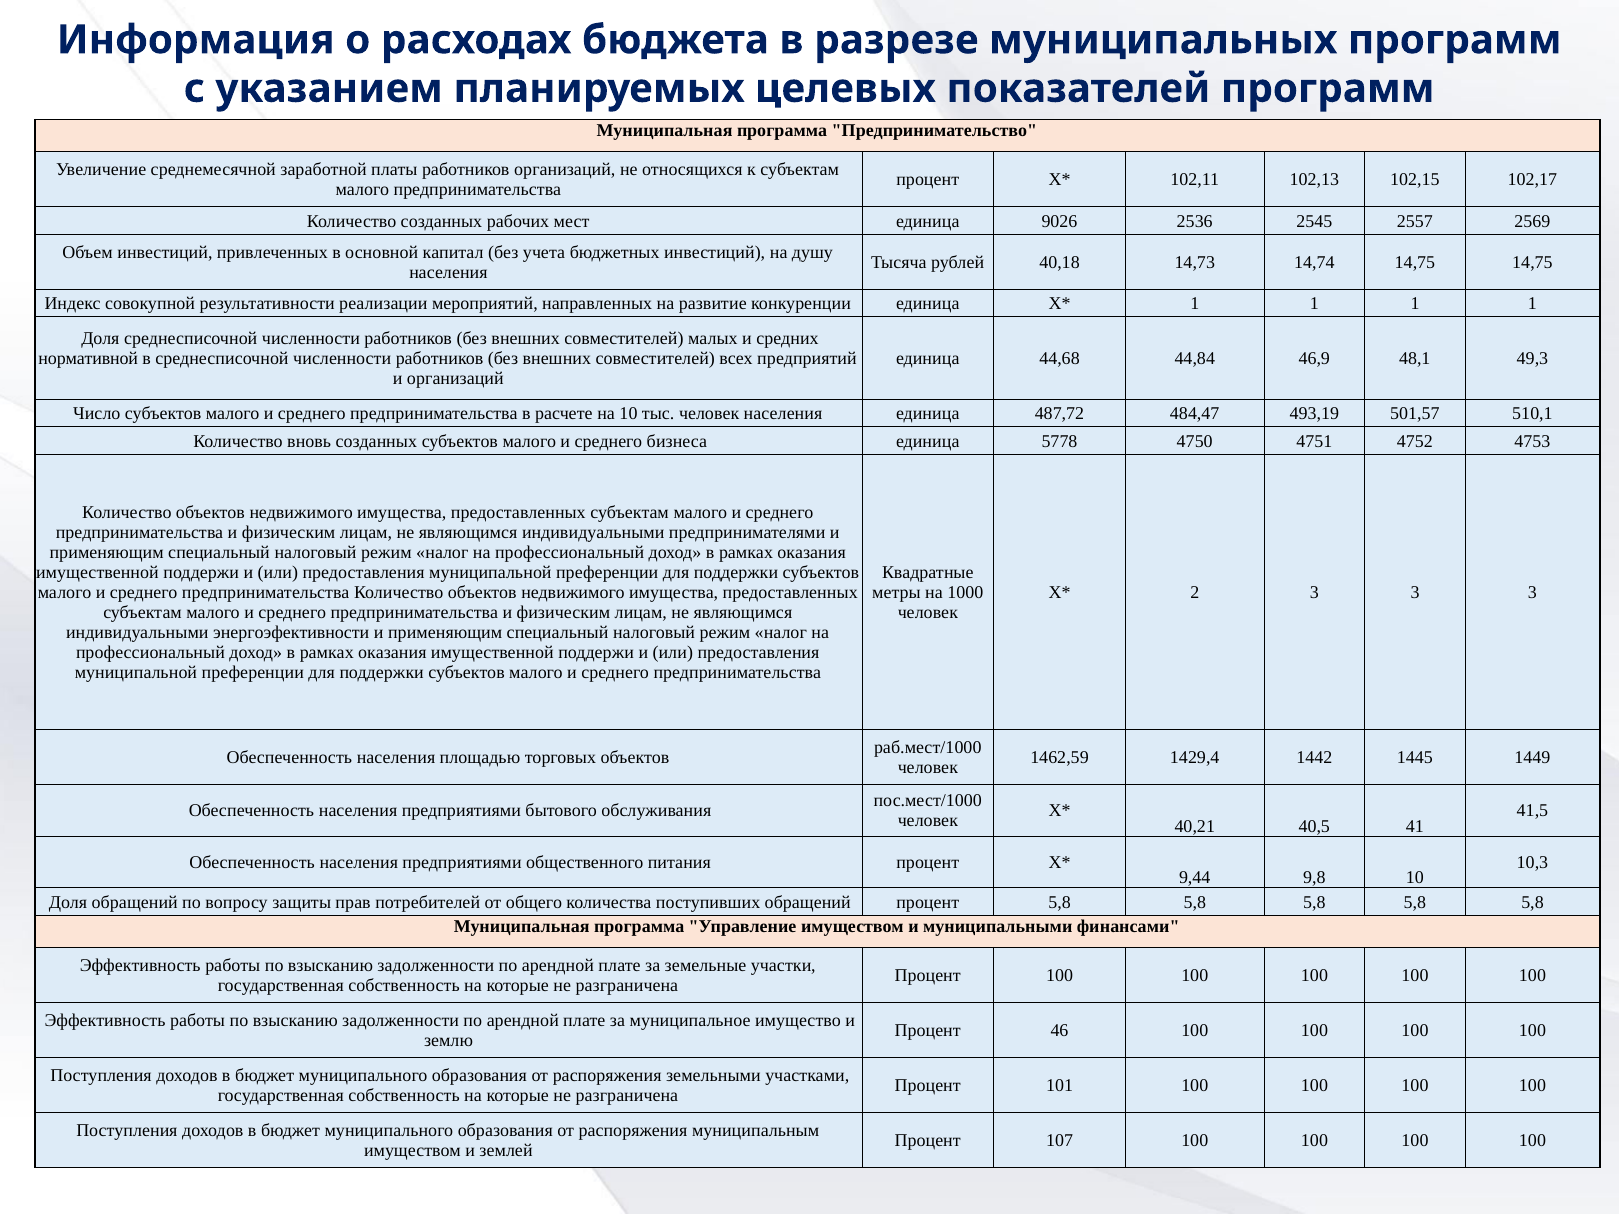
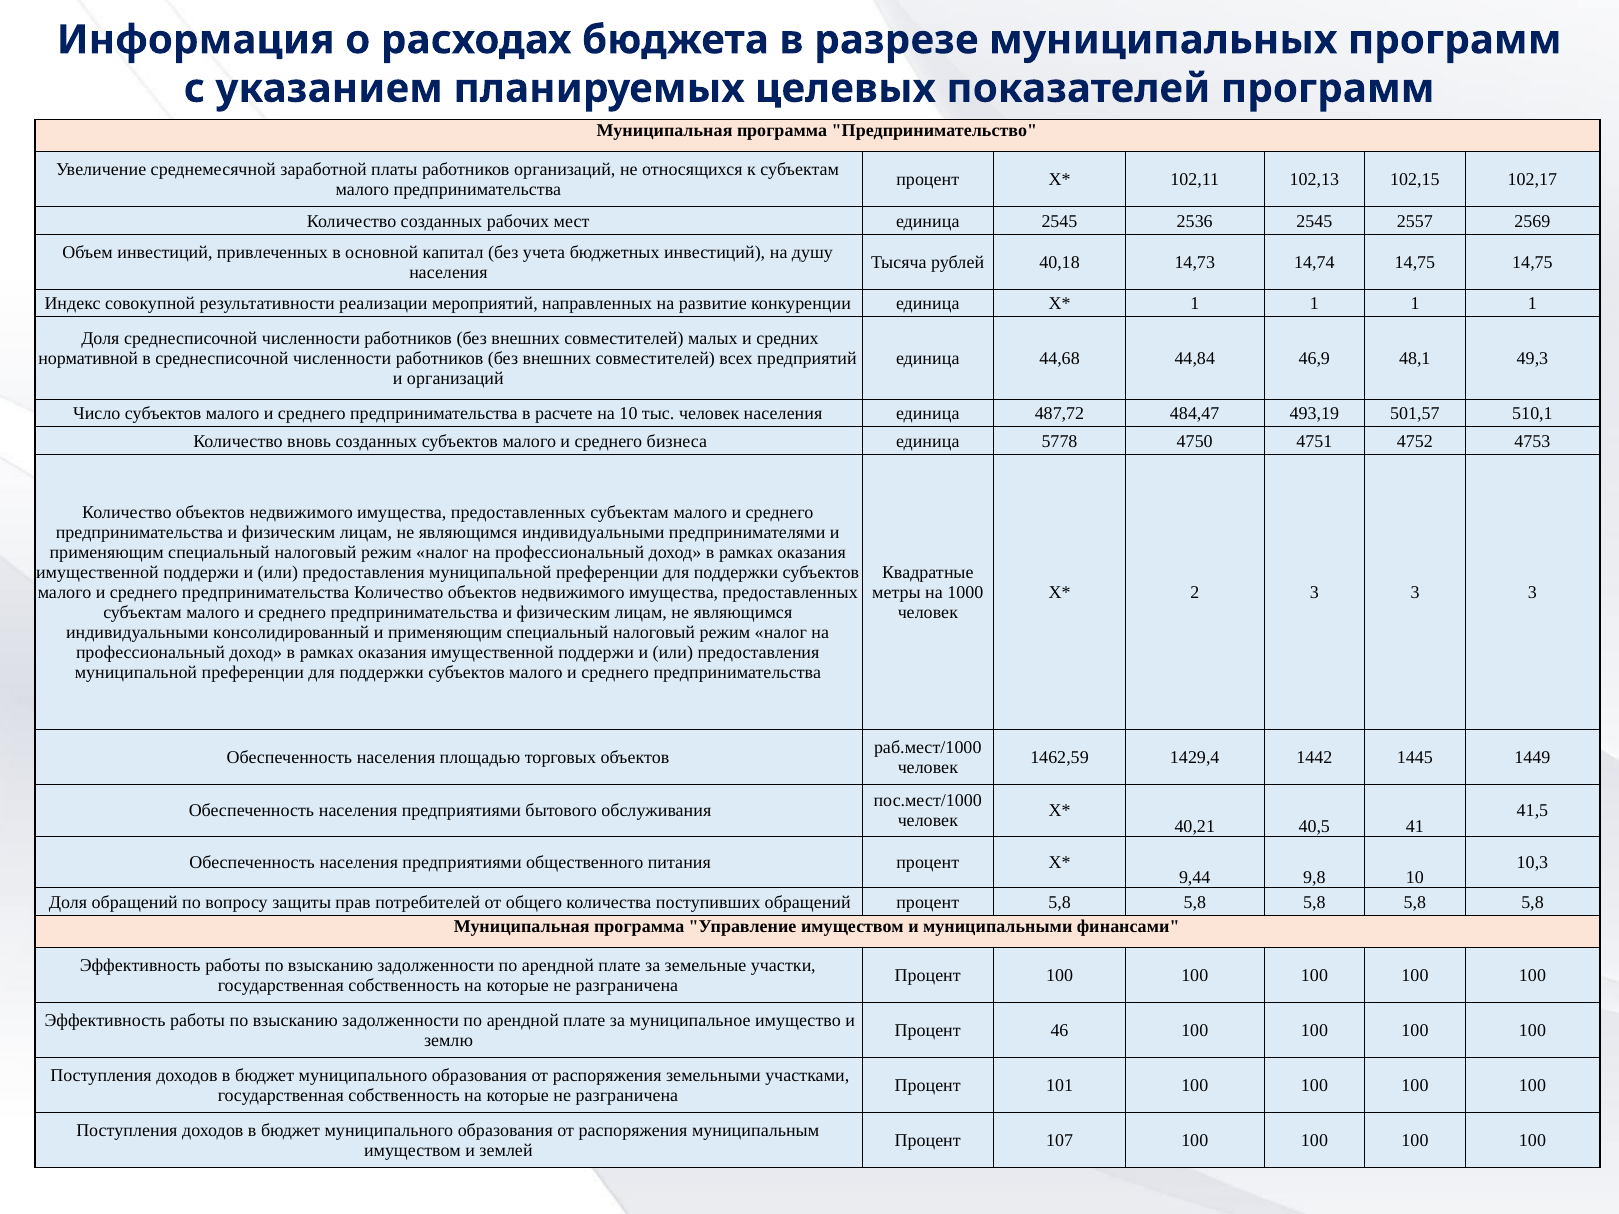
единица 9026: 9026 -> 2545 (1059, 221)
энергоэфективности: энергоэфективности -> консолидированный (291, 633)
